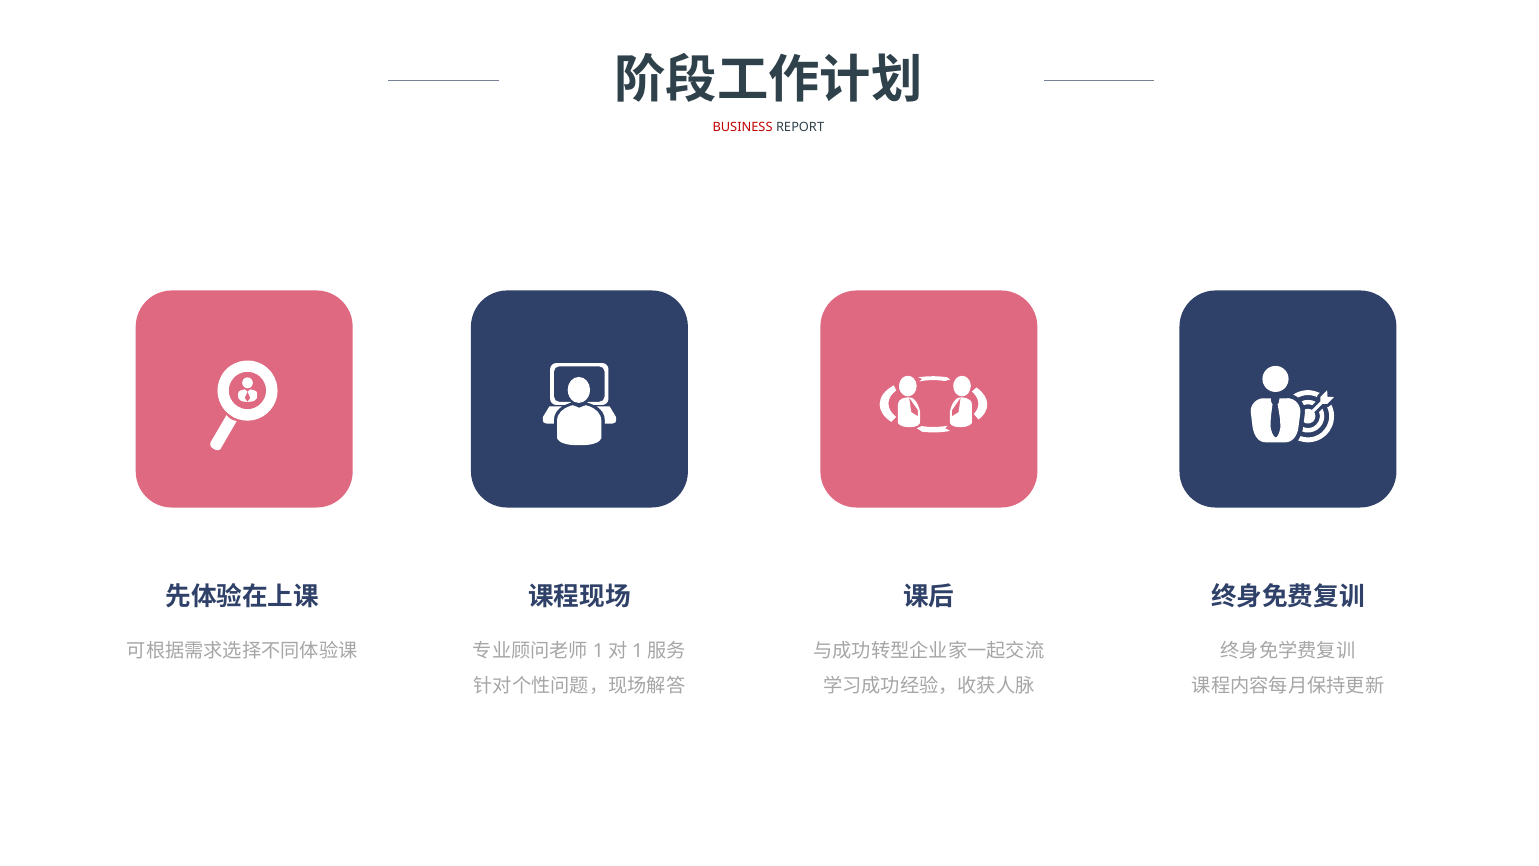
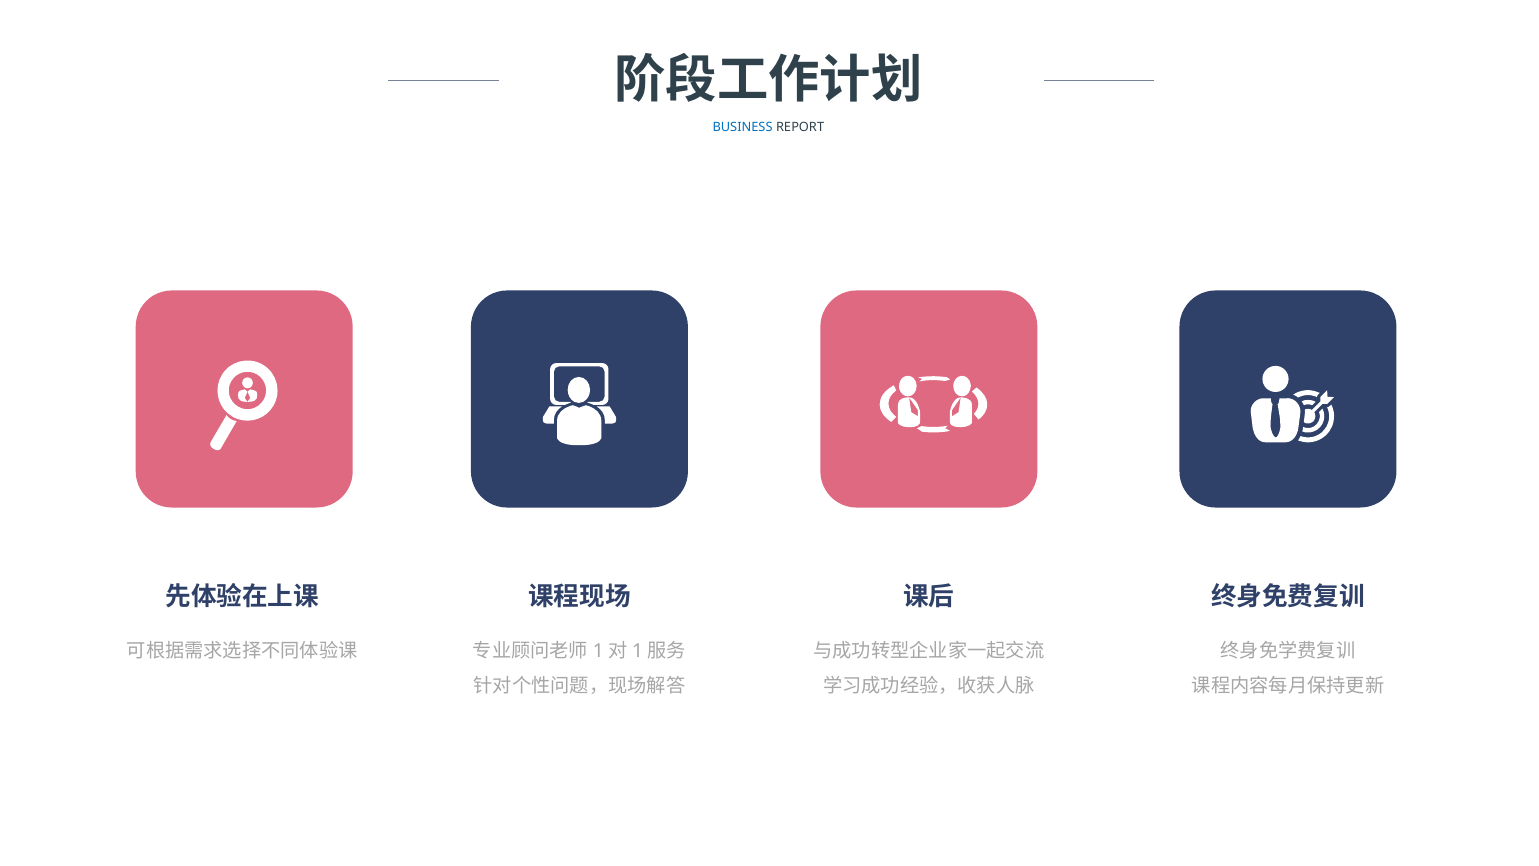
BUSINESS colour: red -> blue (743, 127)
